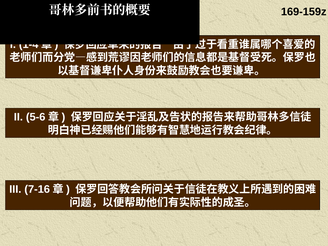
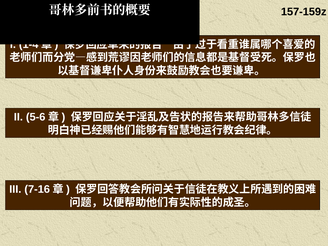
169-159z: 169-159z -> 157-159z (304, 12)
